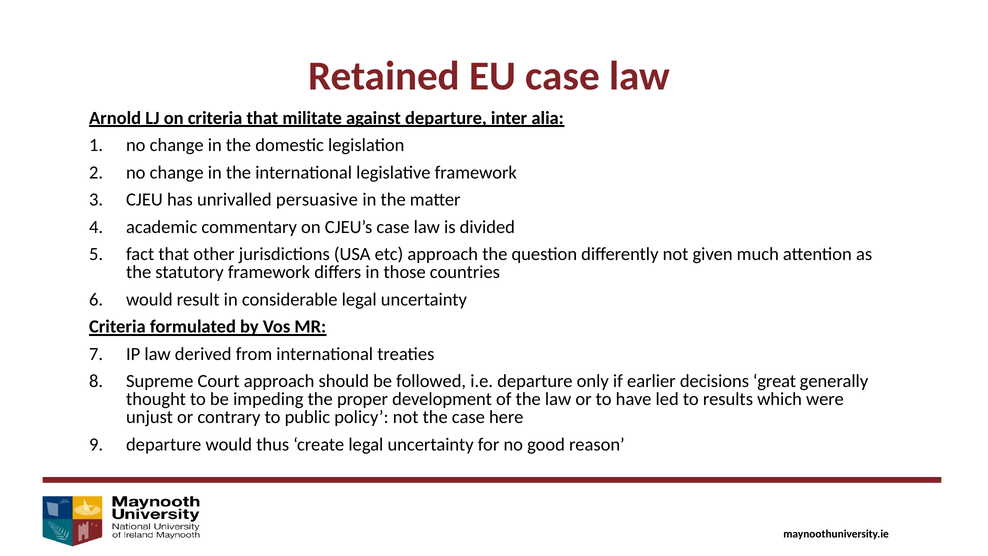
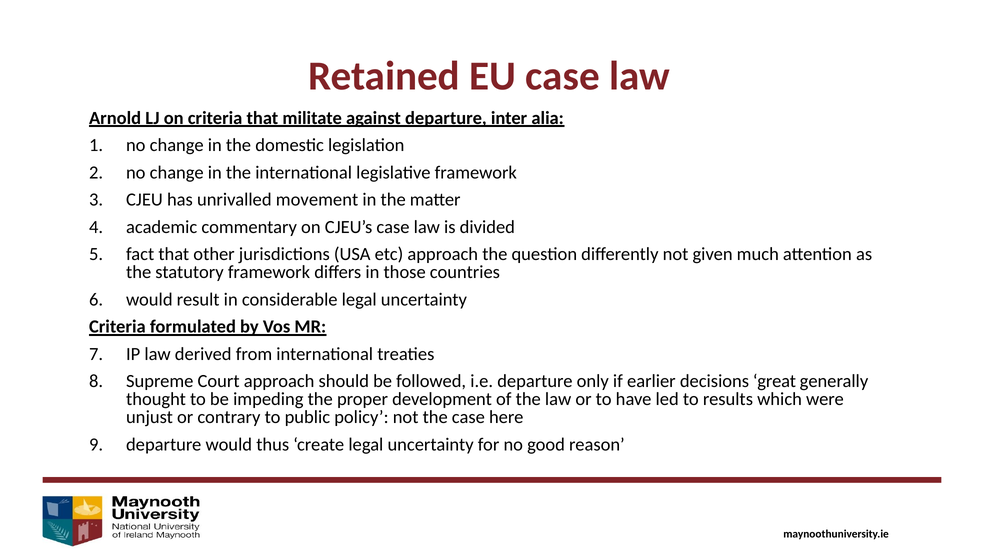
persuasive: persuasive -> movement (317, 200)
